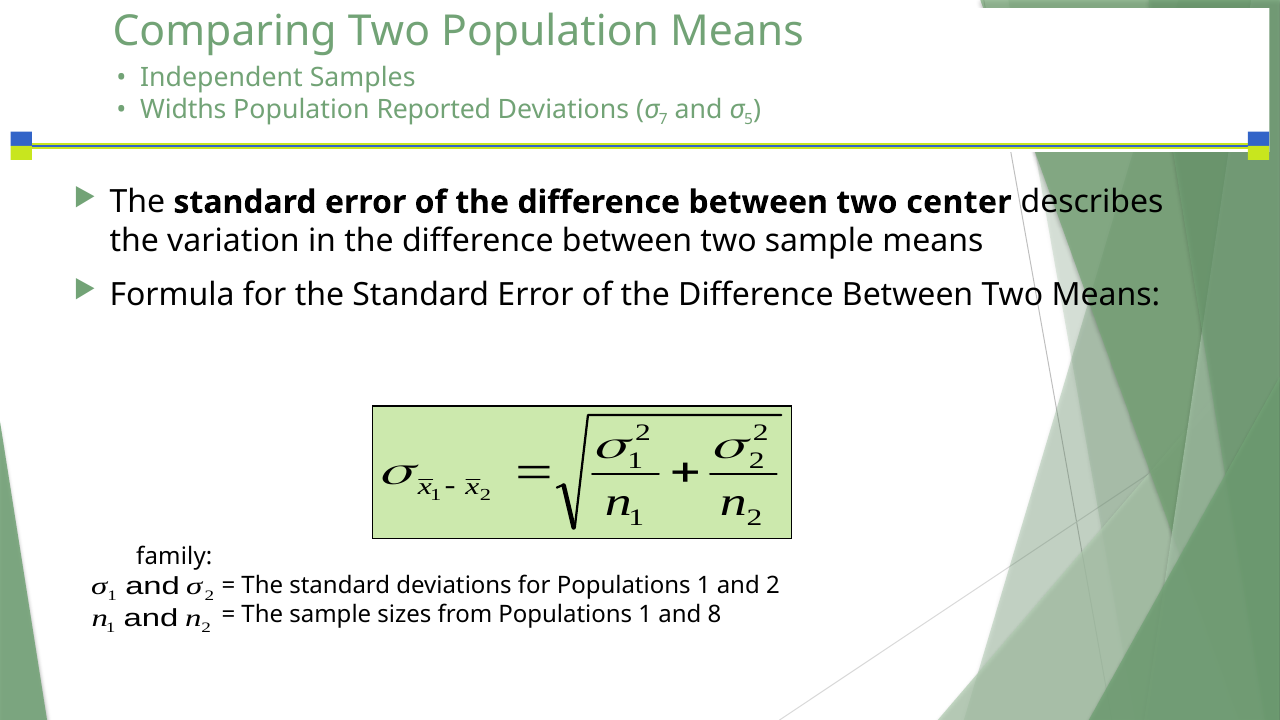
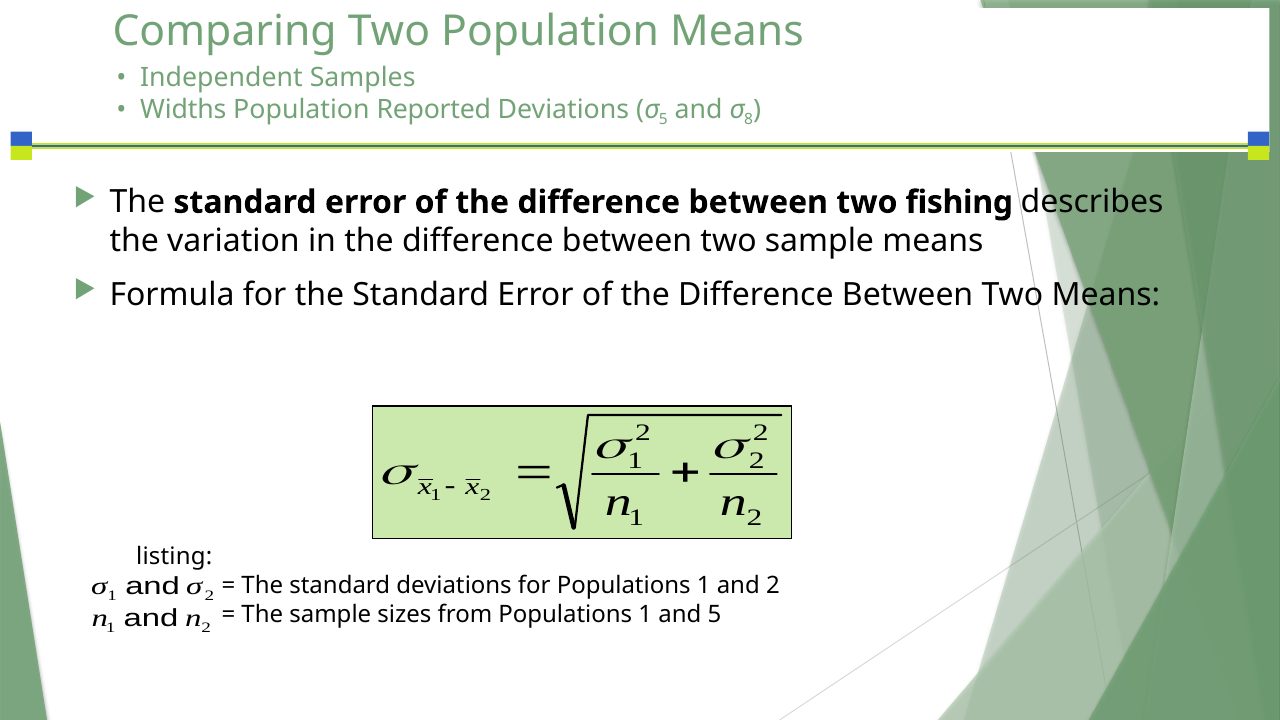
7: 7 -> 5 (663, 120)
5: 5 -> 8 (749, 120)
center: center -> fishing (959, 202)
family: family -> listing (174, 557)
and 8: 8 -> 5 (715, 614)
